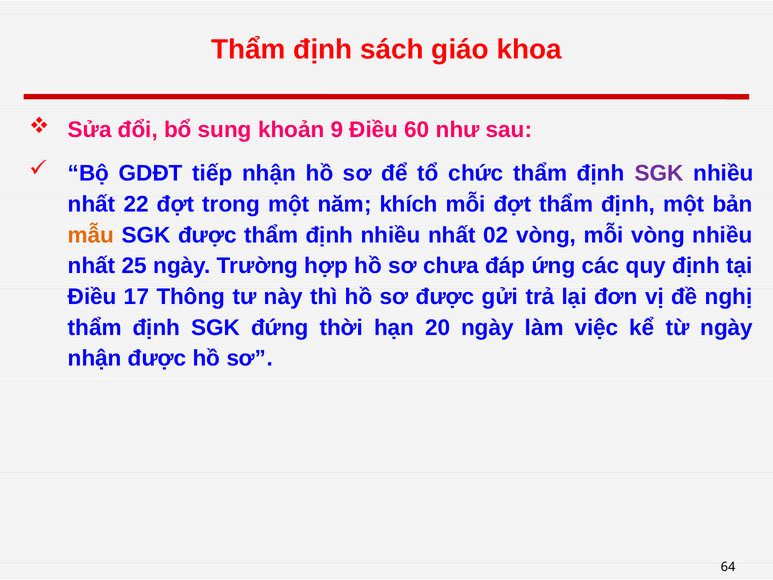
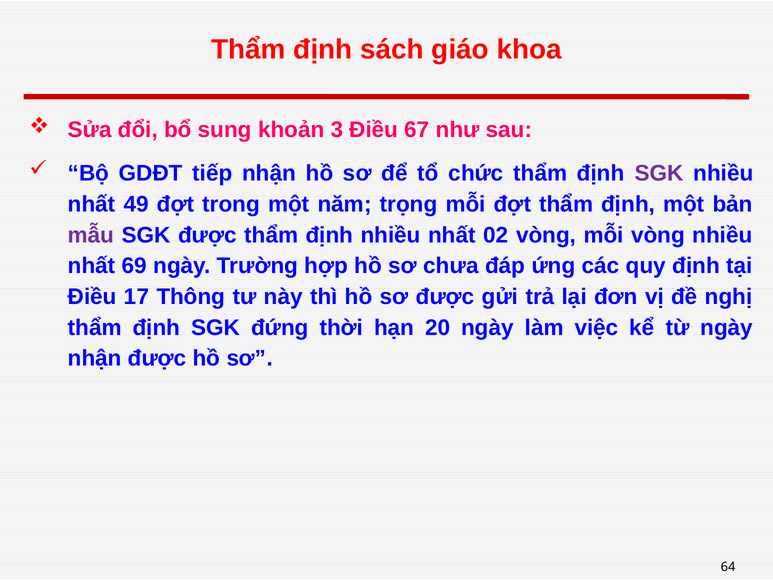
9: 9 -> 3 (337, 130)
60: 60 -> 67 (417, 130)
22: 22 -> 49 (136, 204)
khích: khích -> trọng (409, 204)
mẫu colour: orange -> purple (91, 235)
25: 25 -> 69 (134, 266)
